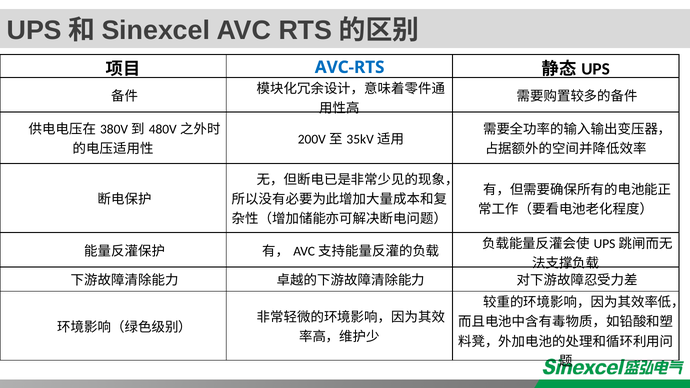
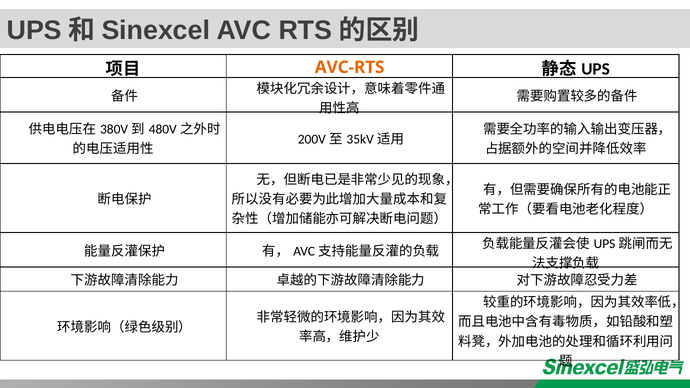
AVC-RTS colour: blue -> orange (350, 67)
